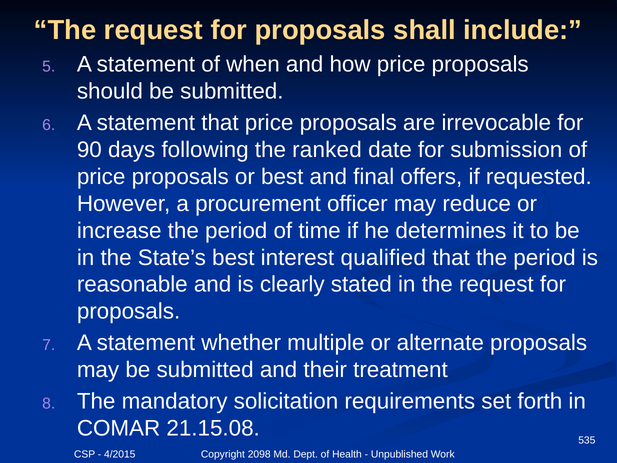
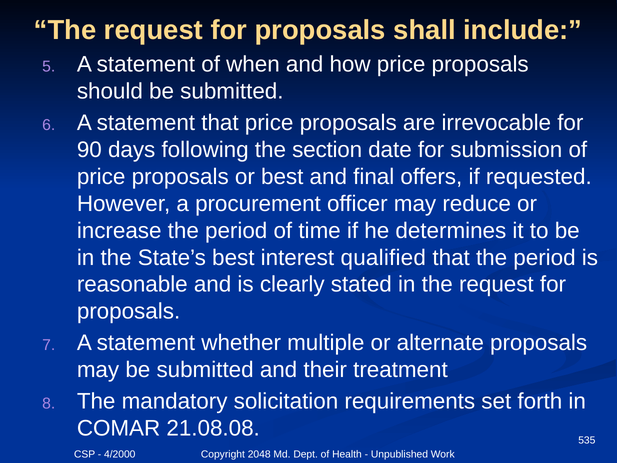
ranked: ranked -> section (327, 150)
21.15.08: 21.15.08 -> 21.08.08 (213, 428)
4/2015: 4/2015 -> 4/2000 (120, 454)
2098: 2098 -> 2048 (259, 454)
